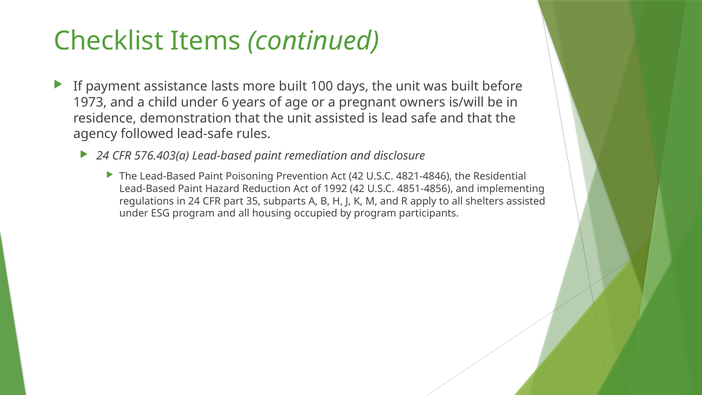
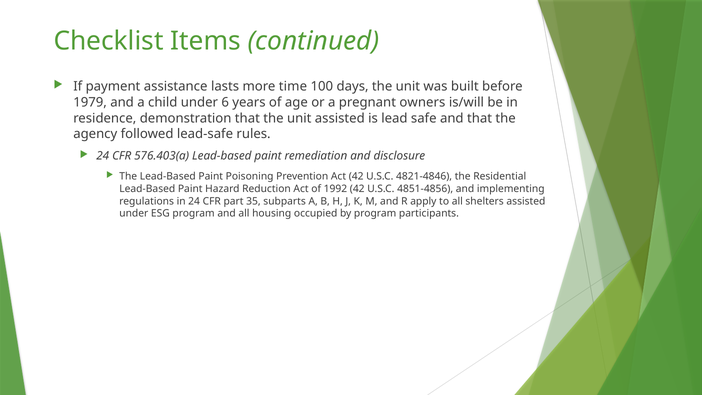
more built: built -> time (293, 87)
1973: 1973 -> 1979 (90, 102)
